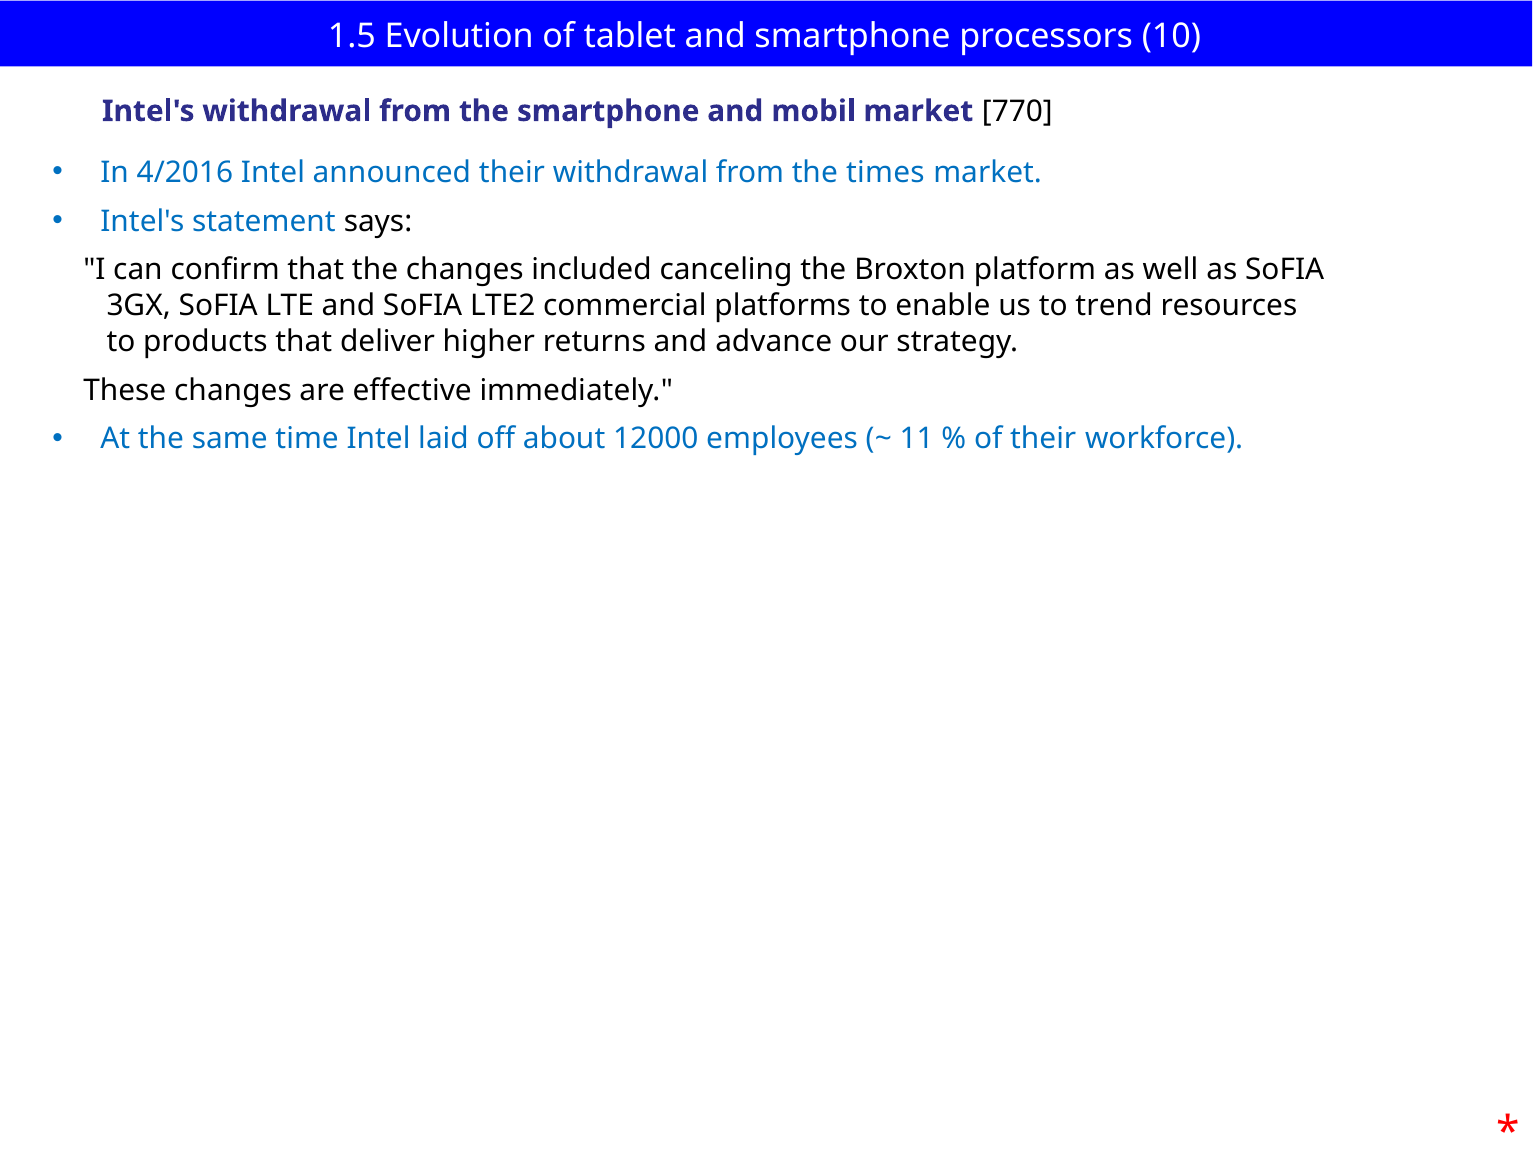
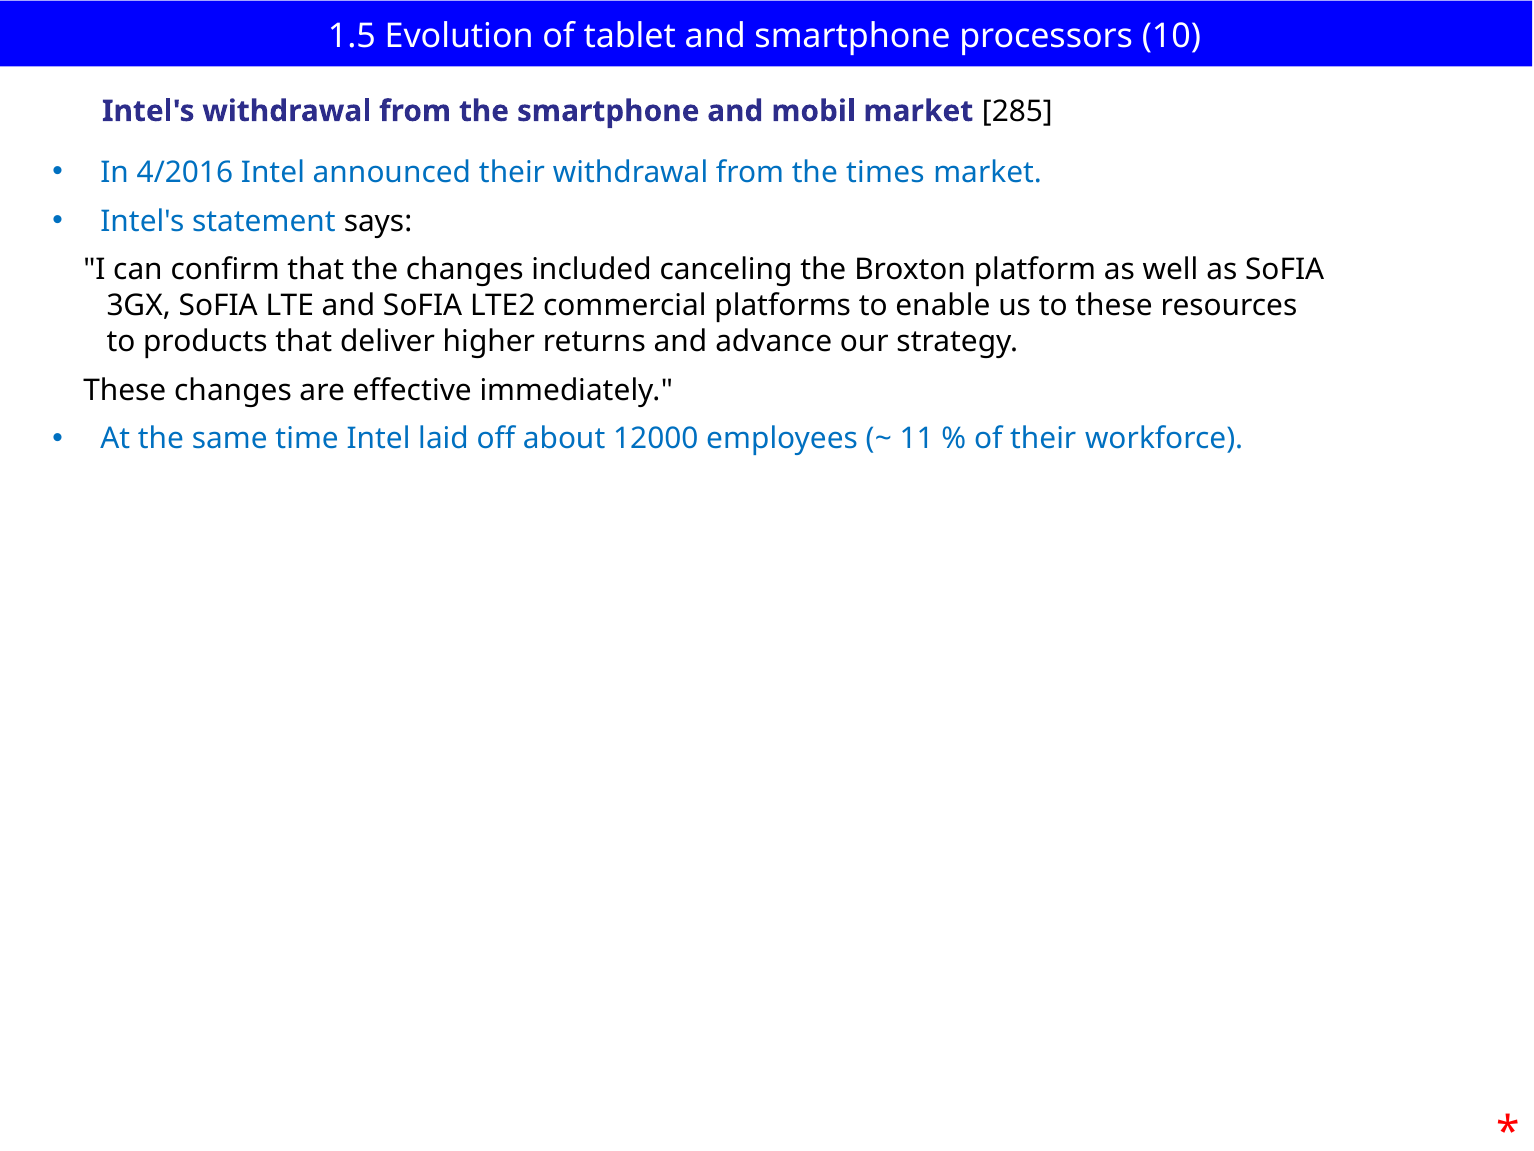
770: 770 -> 285 (1017, 111)
to trend: trend -> these (1114, 306)
